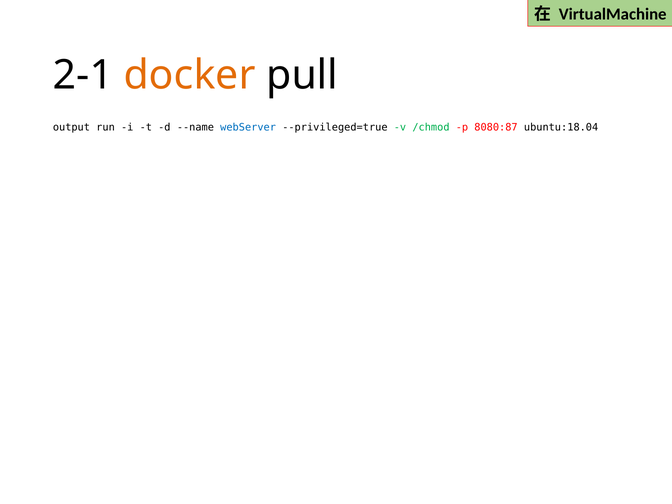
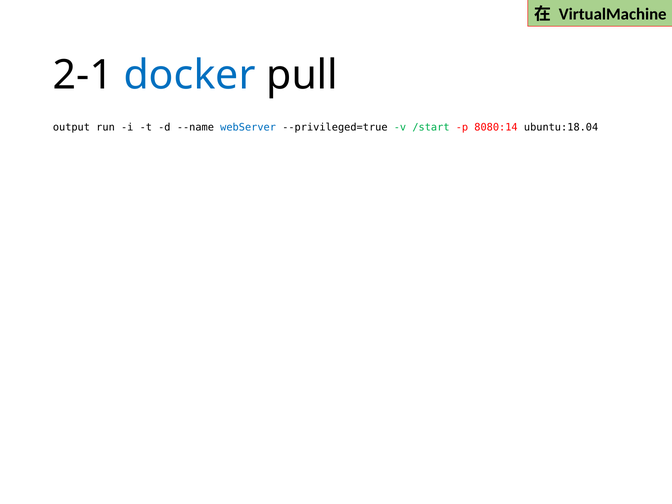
docker colour: orange -> blue (190, 75)
/chmod: /chmod -> /start (431, 127)
8080:87: 8080:87 -> 8080:14 (496, 127)
